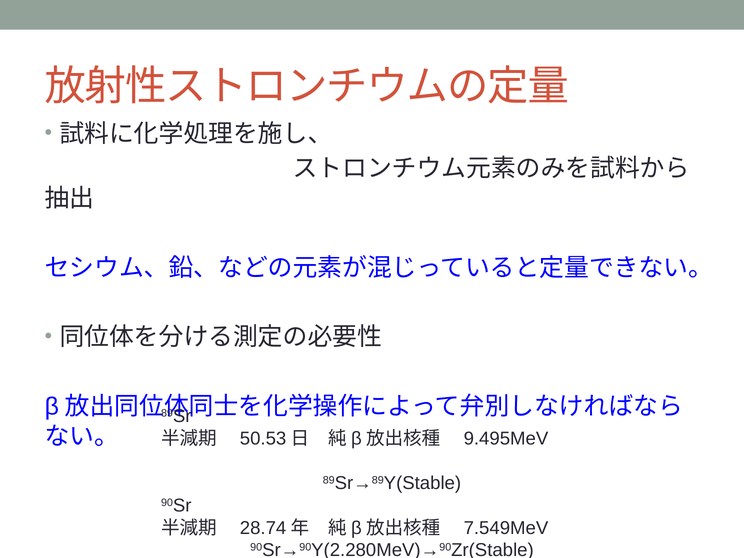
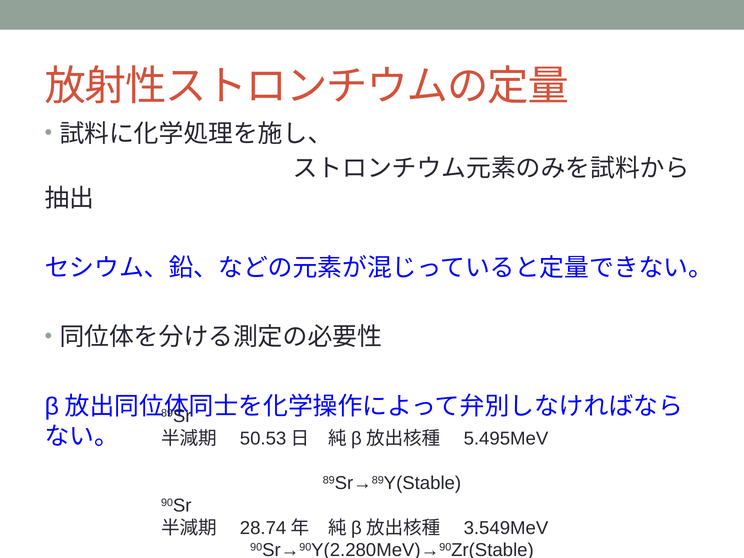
9.495MeV: 9.495MeV -> 5.495MeV (506, 439)
7.549MeV: 7.549MeV -> 3.549MeV (506, 528)
